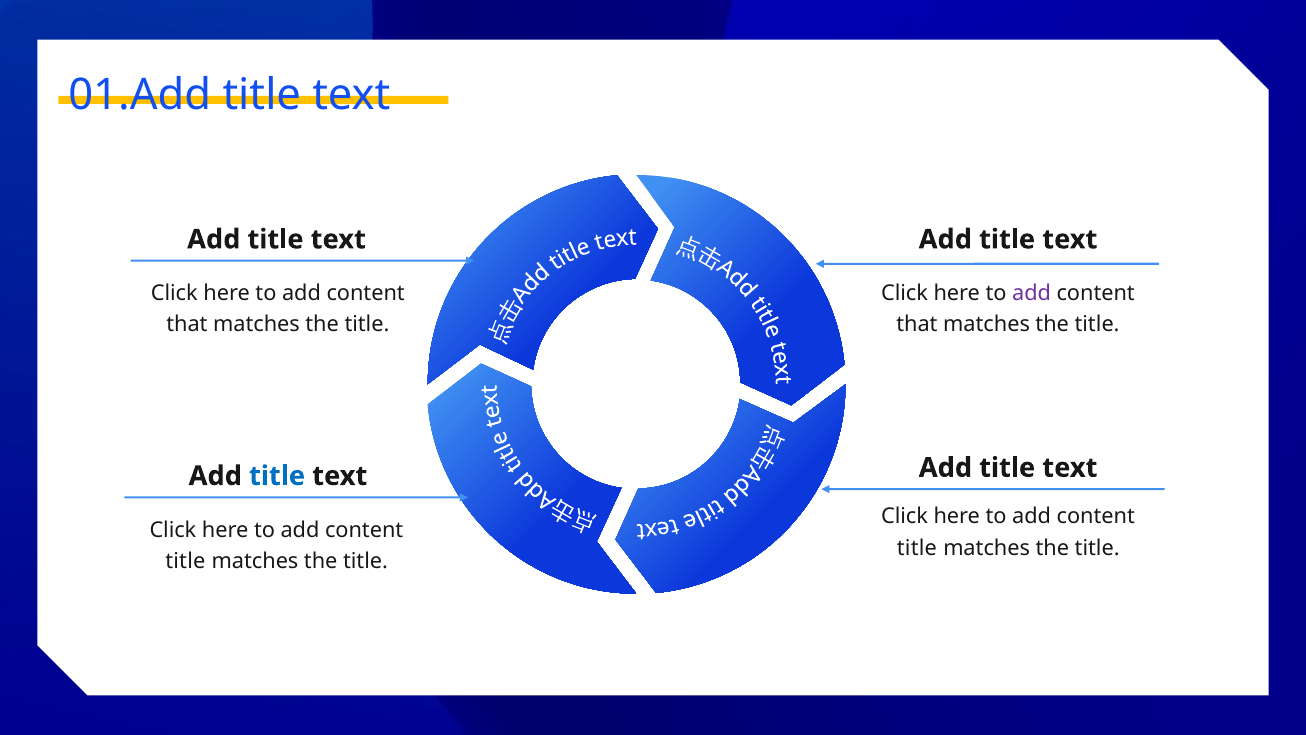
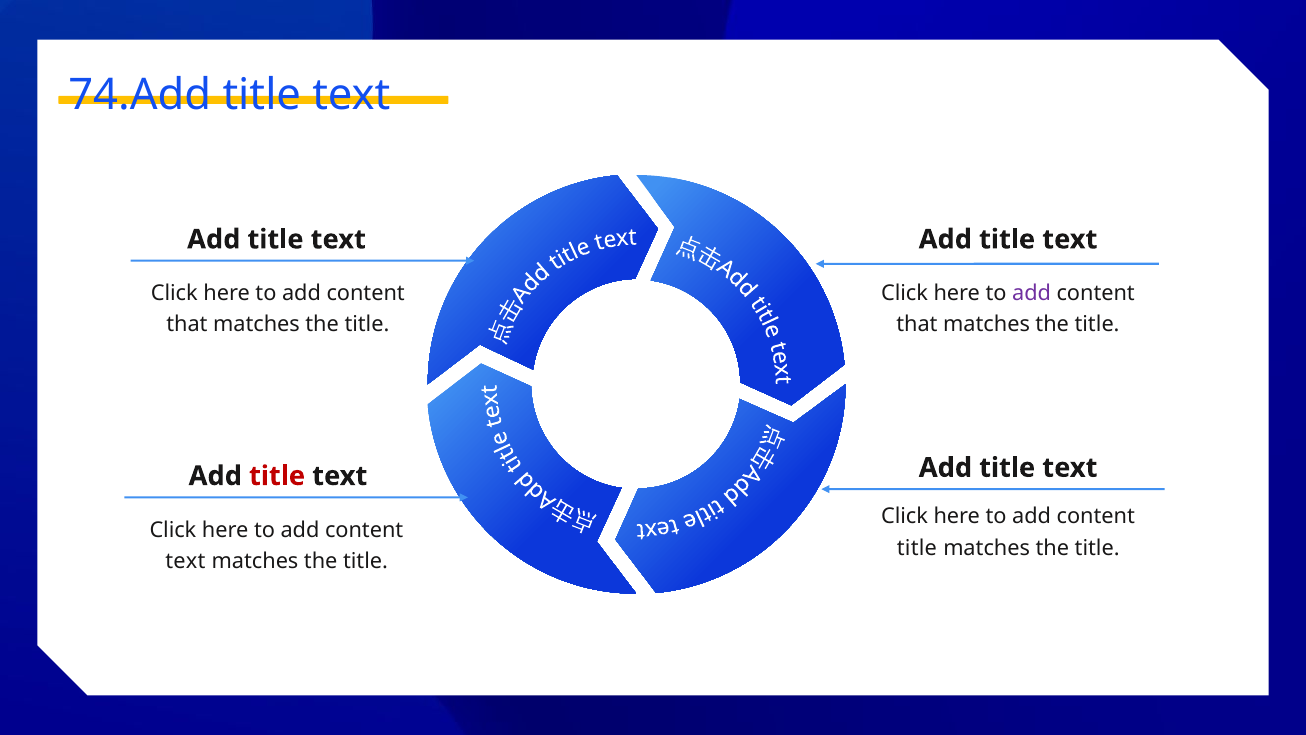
01.Add: 01.Add -> 74.Add (140, 95)
title colour: blue -> red (277, 476)
title: title -> text (185, 561)
